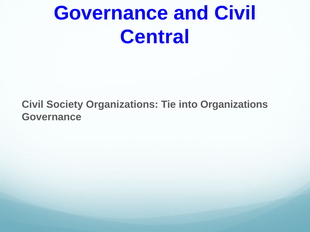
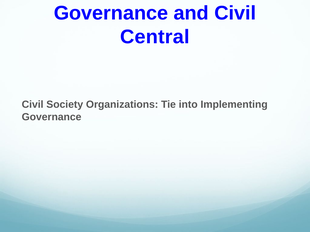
into Organizations: Organizations -> Implementing (234, 105)
